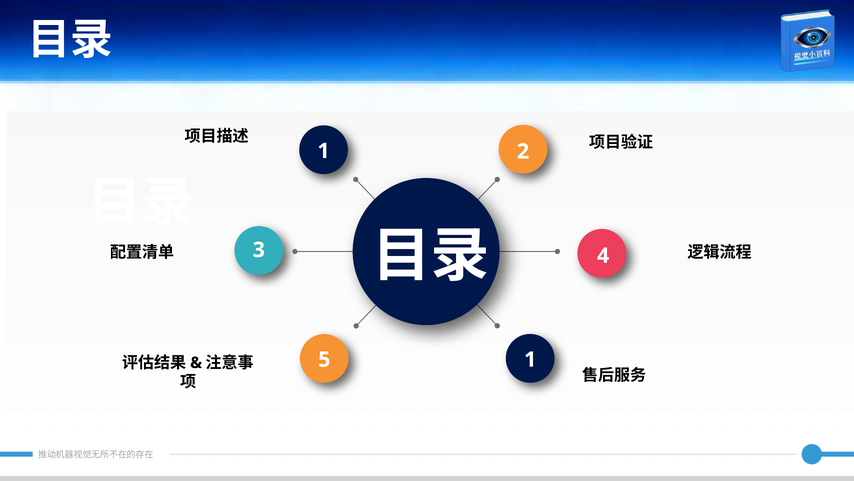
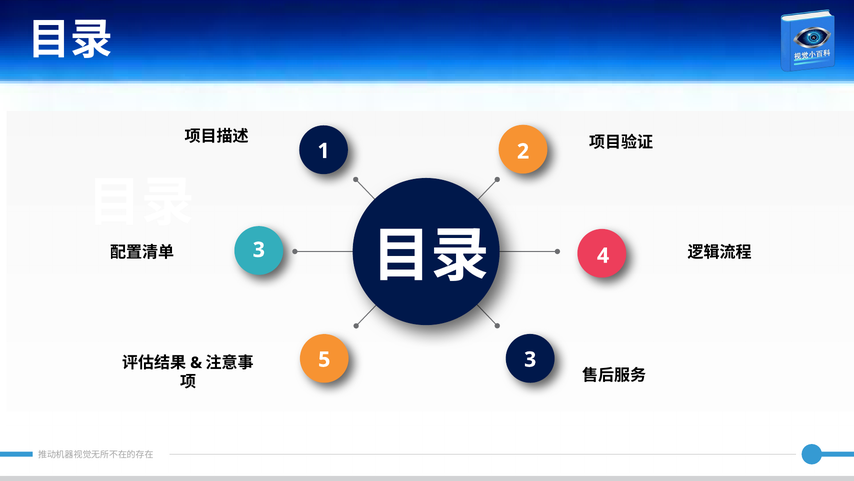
5 1: 1 -> 3 (530, 359)
